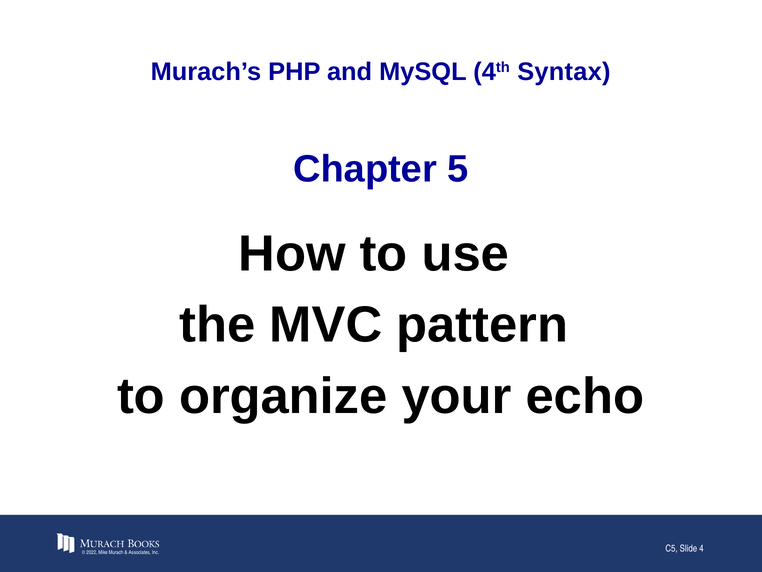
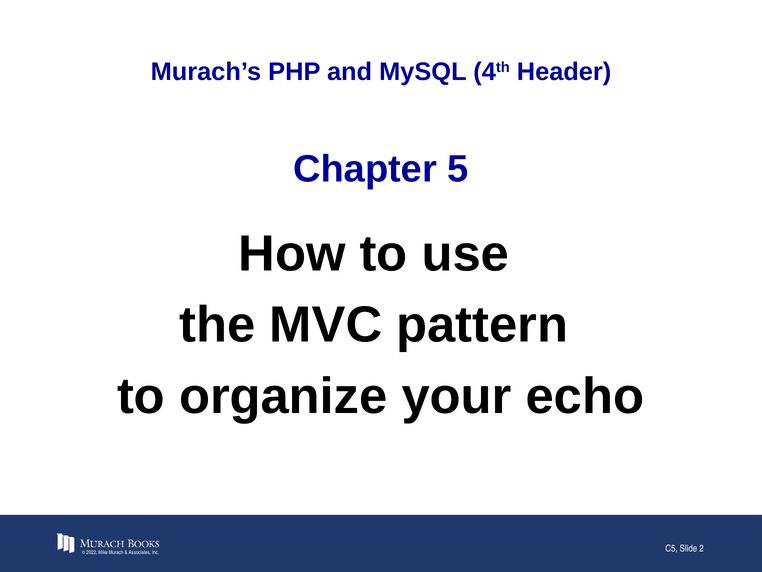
Syntax: Syntax -> Header (564, 72)
4: 4 -> 2 (701, 548)
